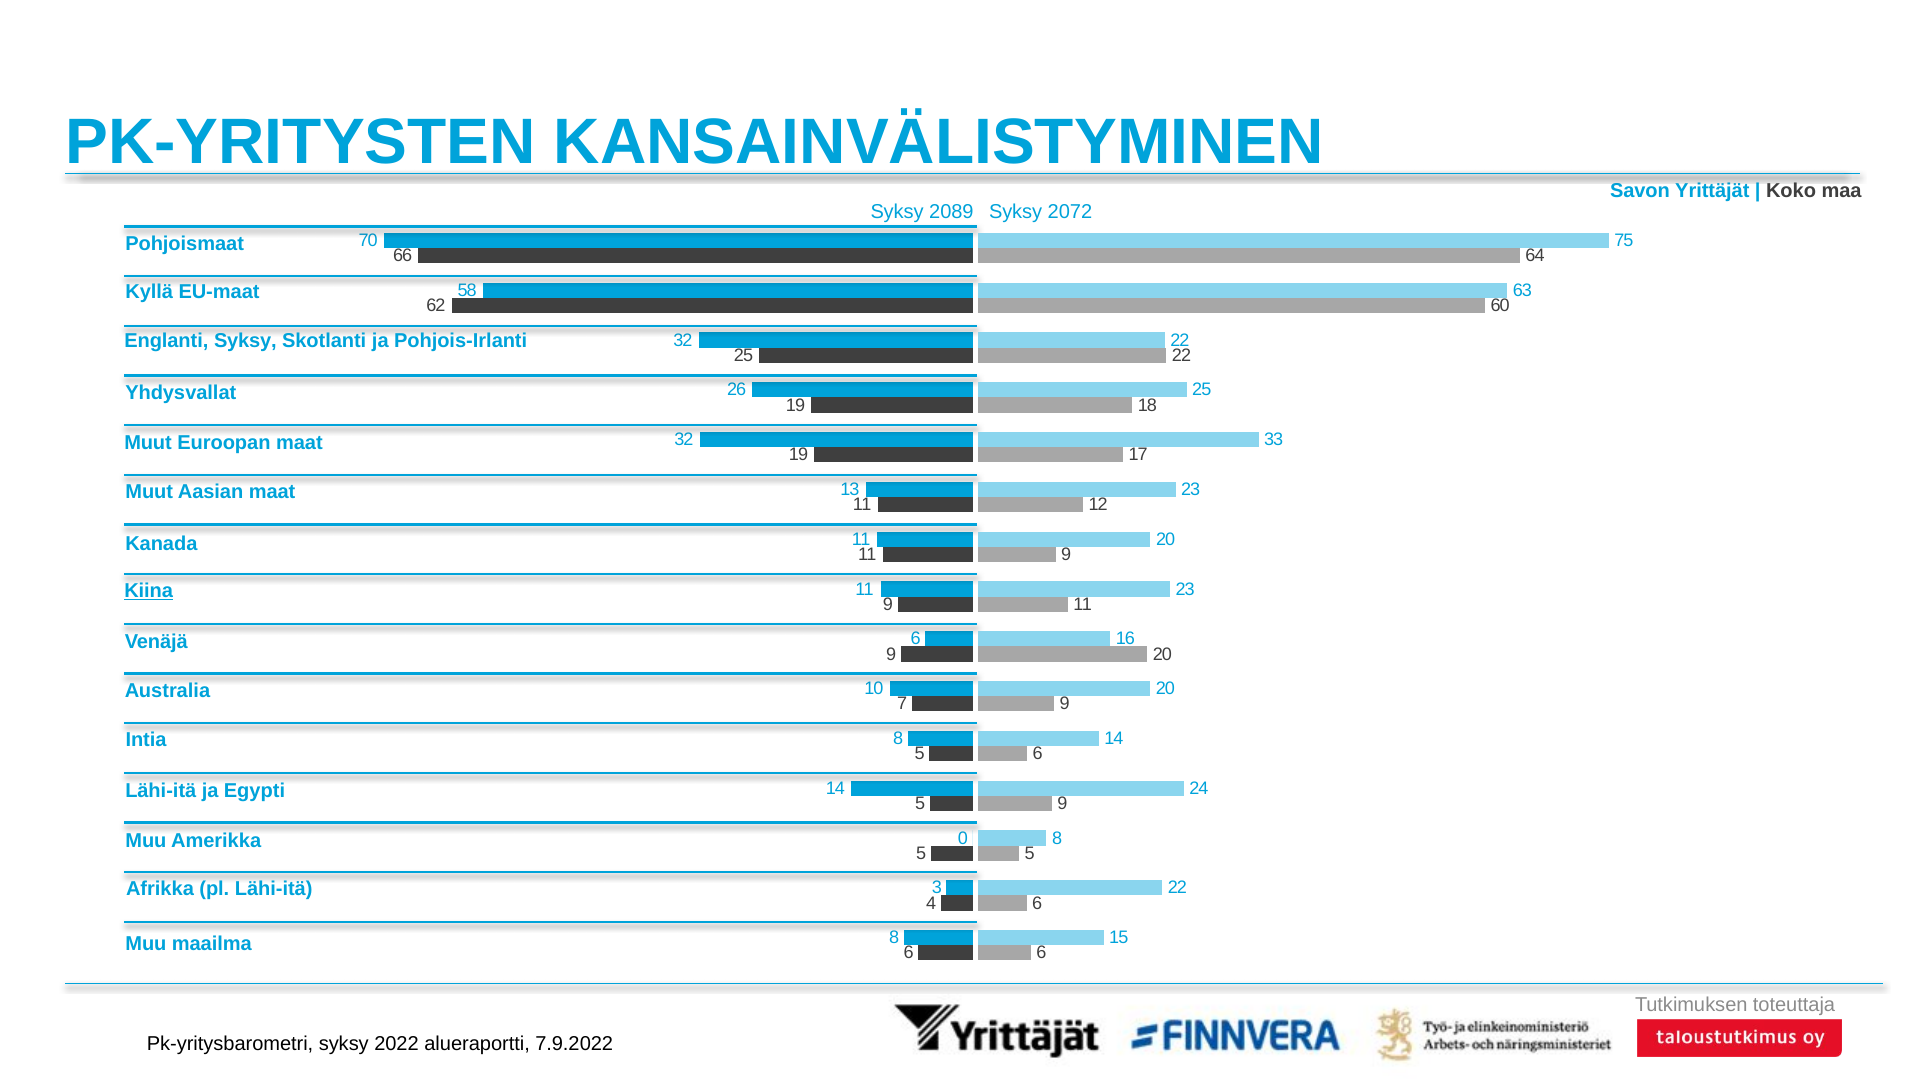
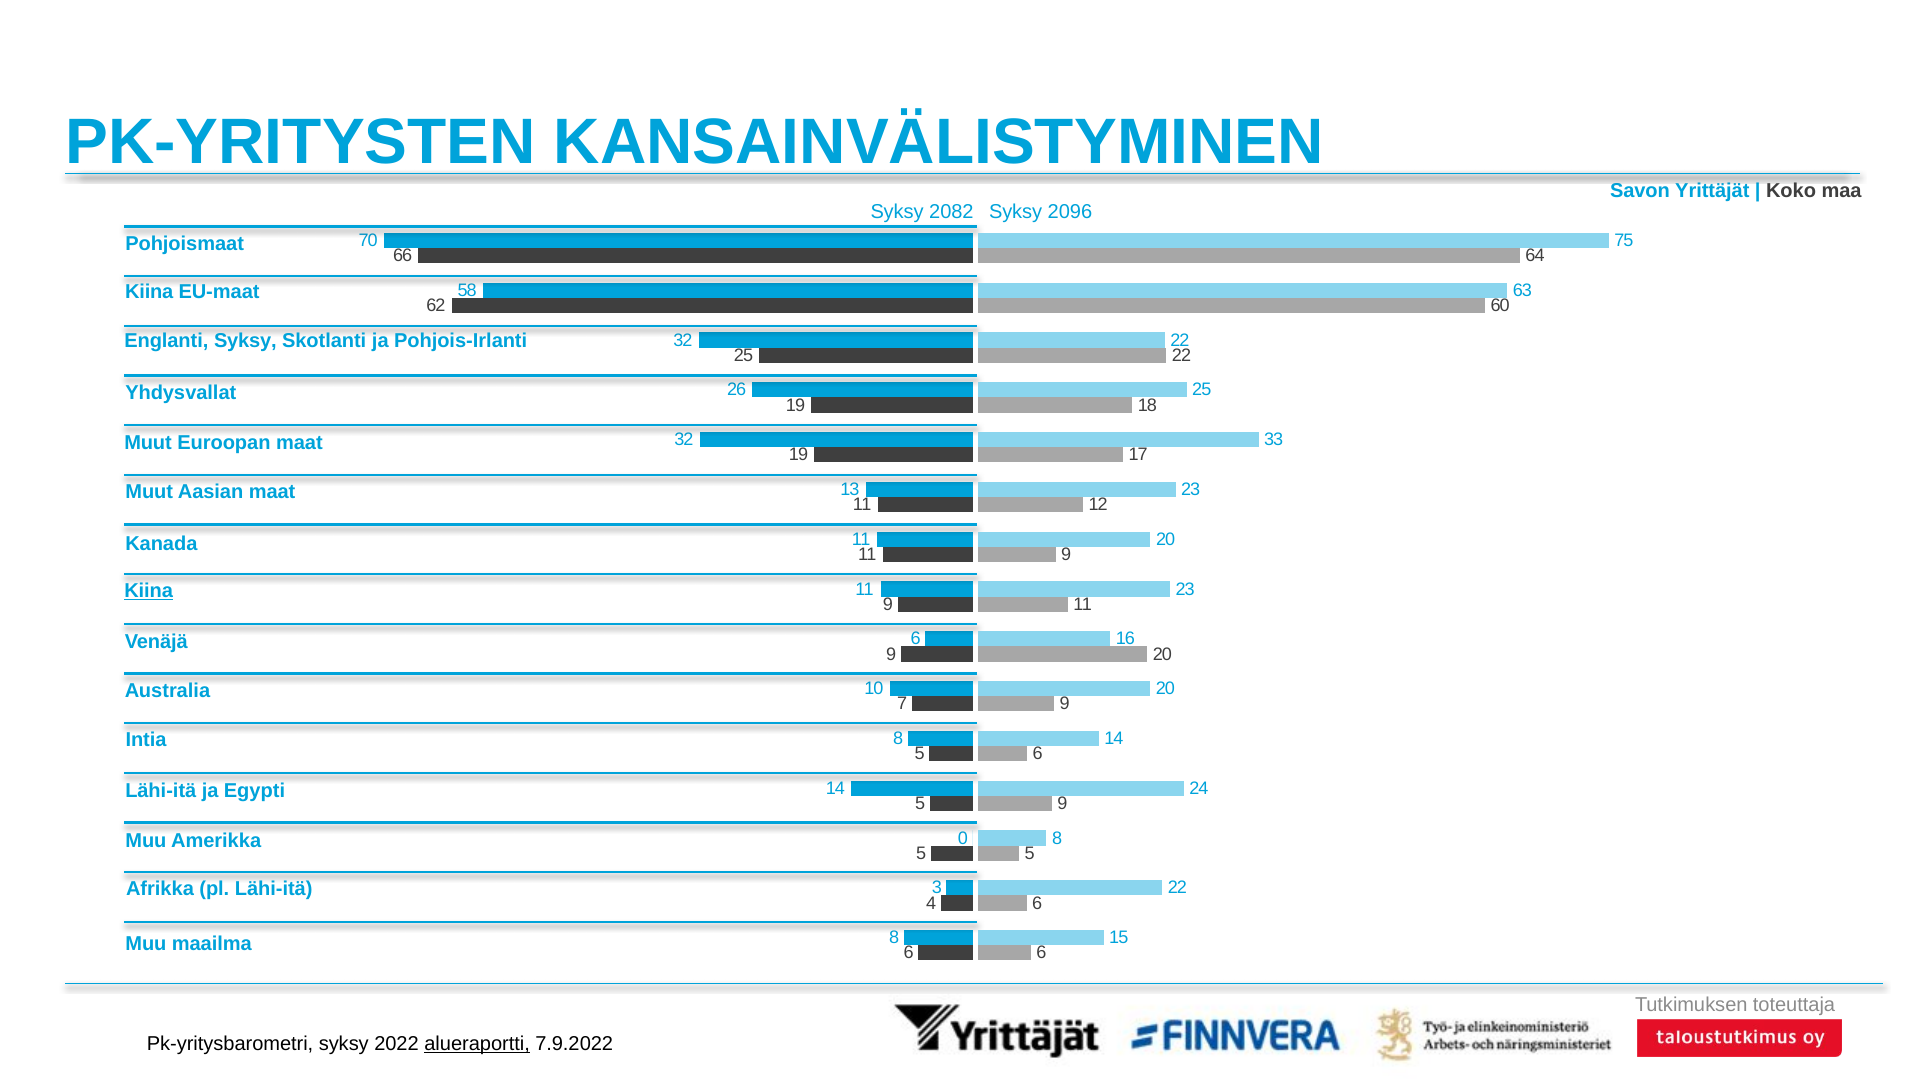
2089: 2089 -> 2082 (951, 211)
2072: 2072 -> 2096 (1070, 211)
Kyllä: Kyllä -> Kiina (149, 292)
alueraportti underline: none -> present (477, 1044)
